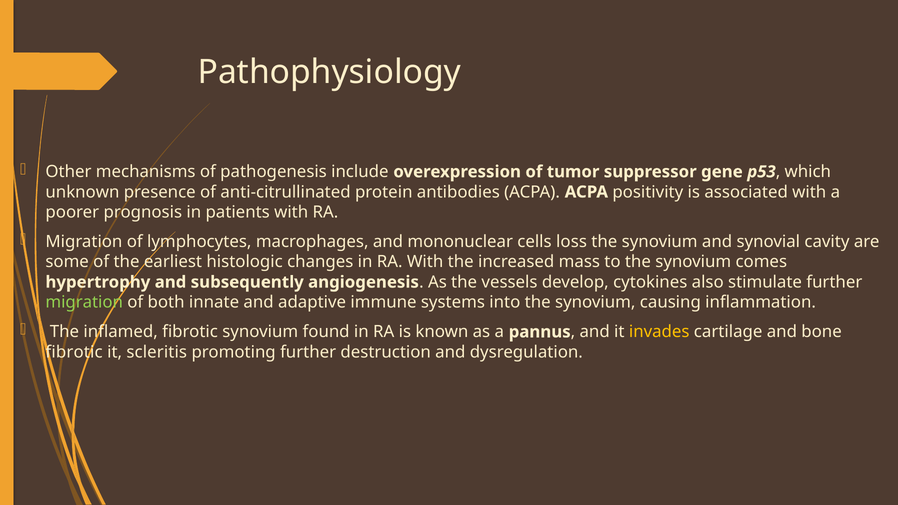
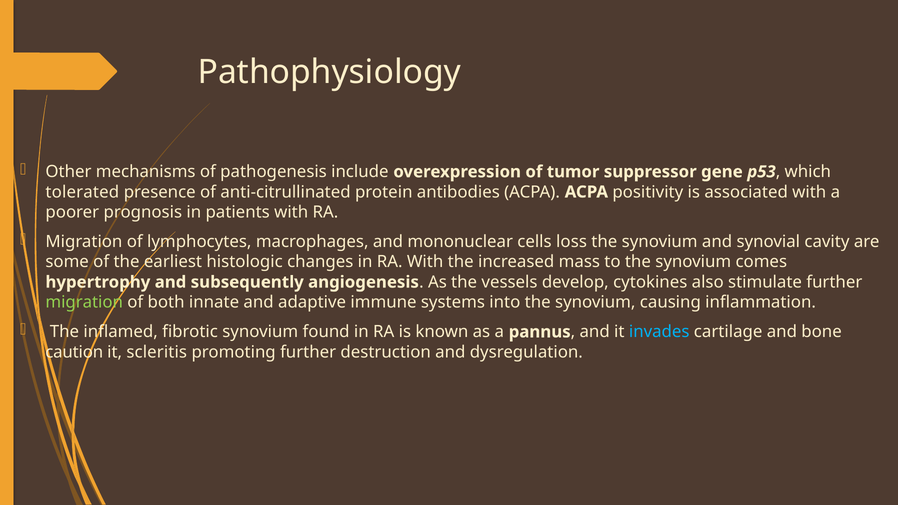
unknown: unknown -> tolerated (82, 192)
invades colour: yellow -> light blue (659, 332)
fibrotic: fibrotic -> caution (74, 352)
